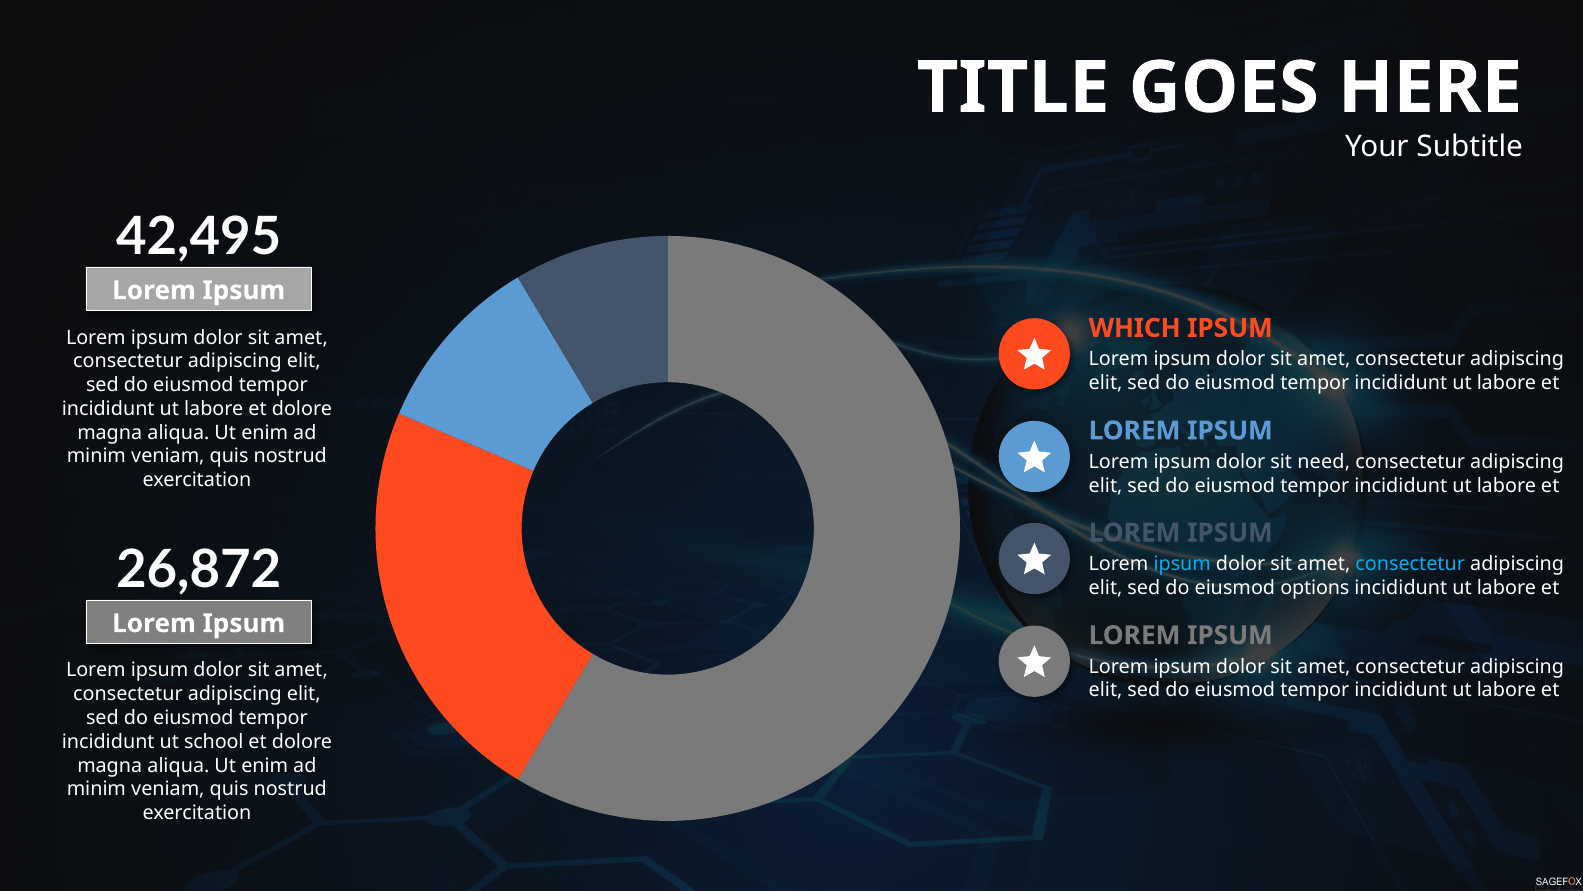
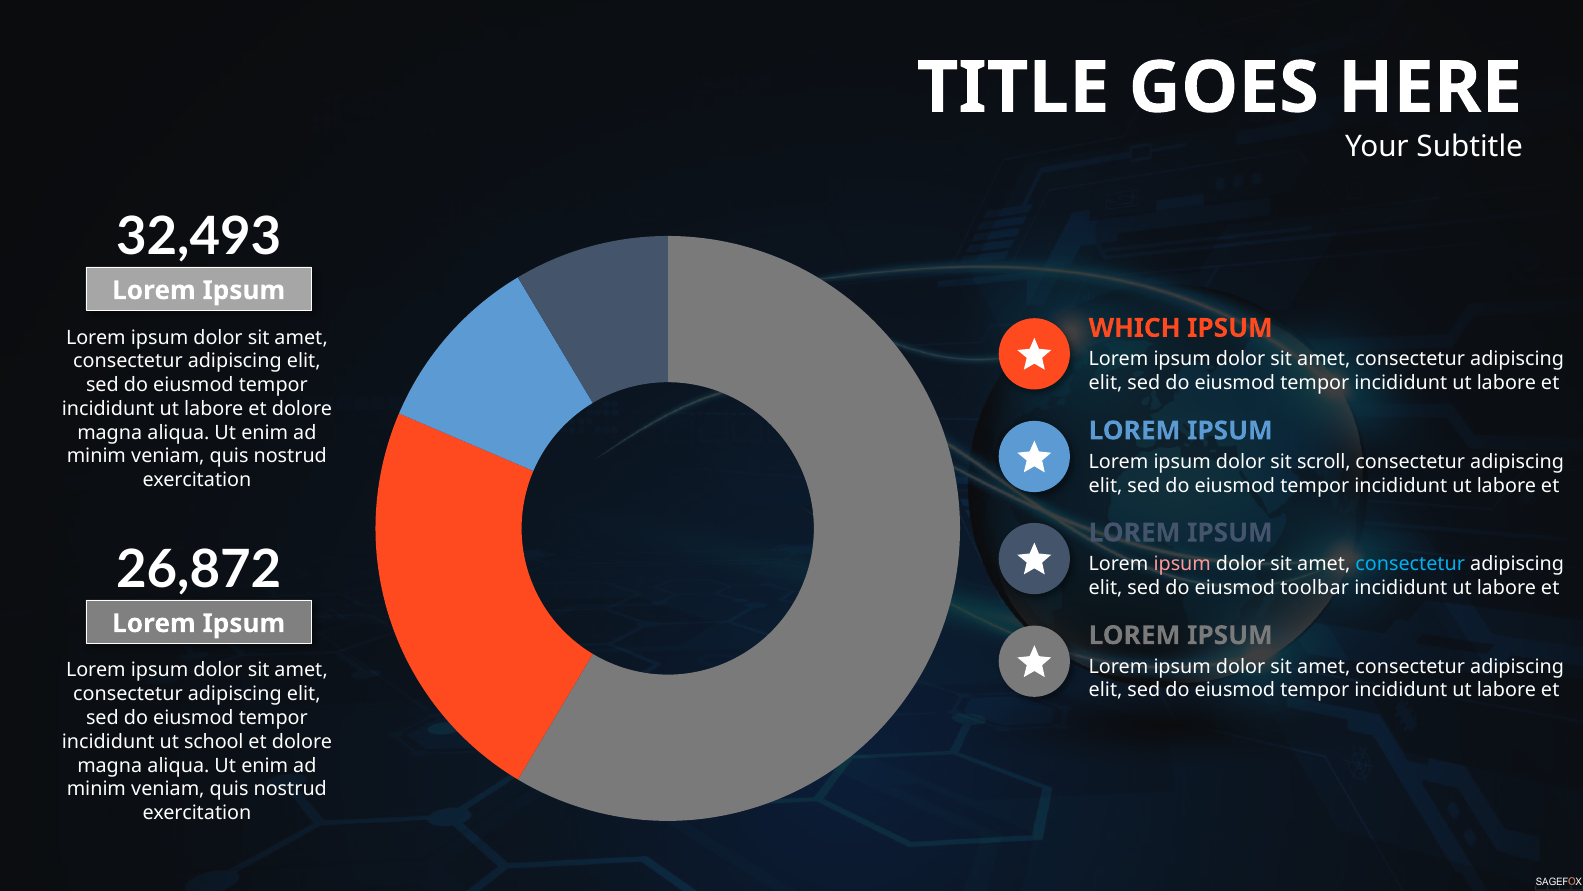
42,495: 42,495 -> 32,493 (199, 237)
need: need -> scroll (1324, 462)
ipsum colour: light blue -> pink (1182, 564)
options: options -> toolbar (1315, 587)
